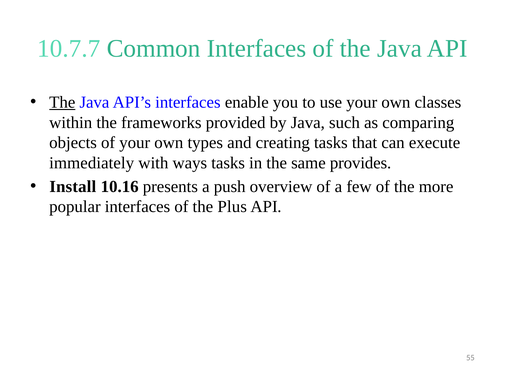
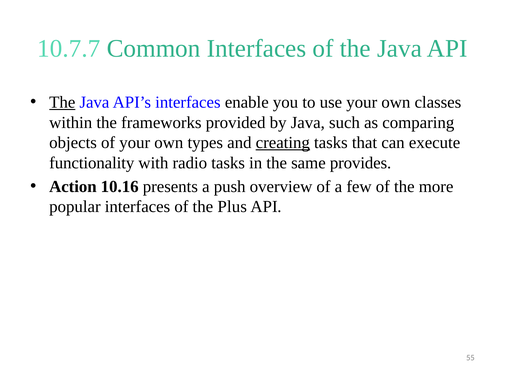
creating underline: none -> present (283, 143)
immediately: immediately -> functionality (92, 163)
ways: ways -> radio (190, 163)
Install: Install -> Action (73, 186)
